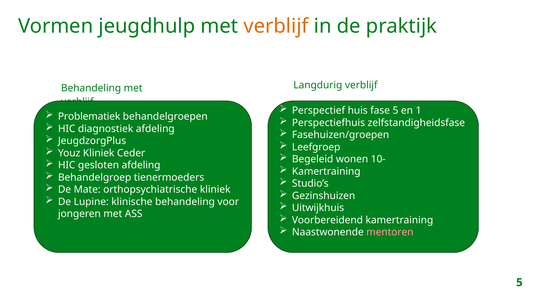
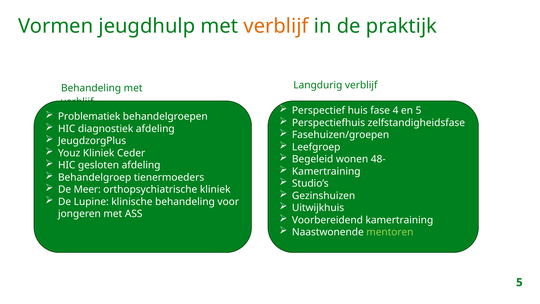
fase 5: 5 -> 4 (395, 110)
en 1: 1 -> 5 (418, 110)
10-: 10- -> 48- (378, 159)
Mate: Mate -> Meer (87, 189)
mentoren colour: pink -> light green (390, 232)
